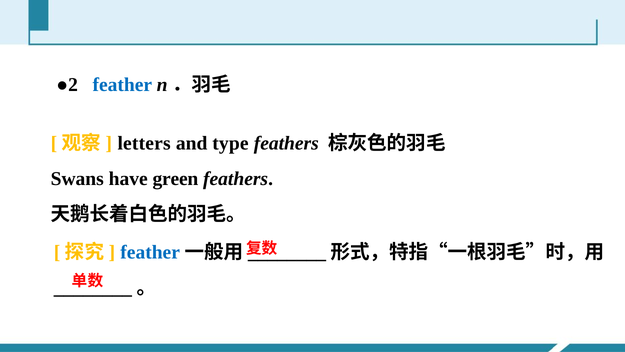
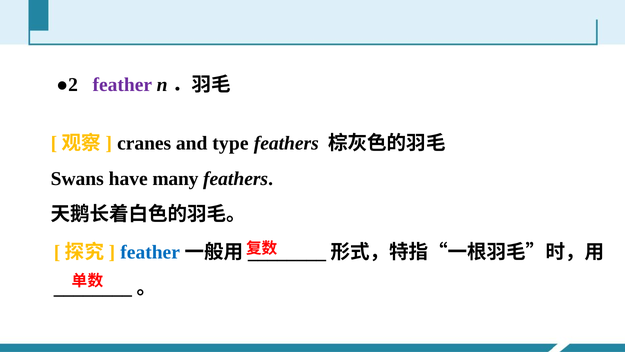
feather colour: blue -> purple (122, 85)
letters: letters -> cranes (144, 143)
green: green -> many (175, 179)
